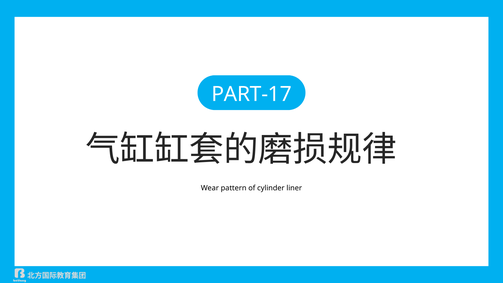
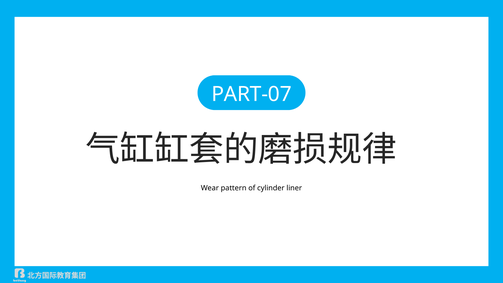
PART-17: PART-17 -> PART-07 (252, 94)
